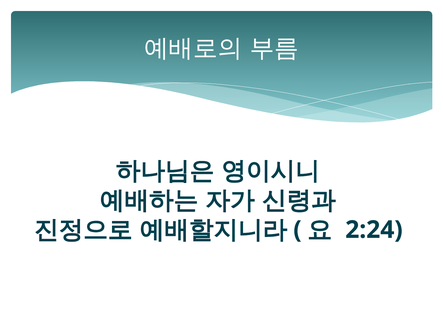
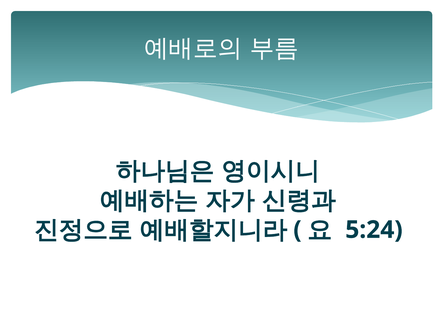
2:24: 2:24 -> 5:24 (374, 230)
